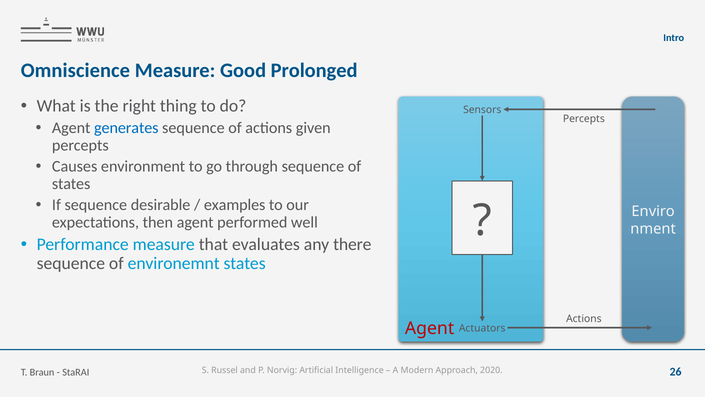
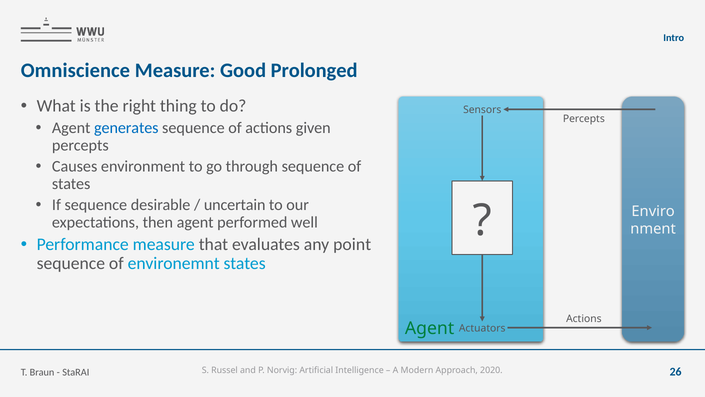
examples: examples -> uncertain (235, 205)
there: there -> point (352, 244)
Agent colour: red -> green (430, 328)
